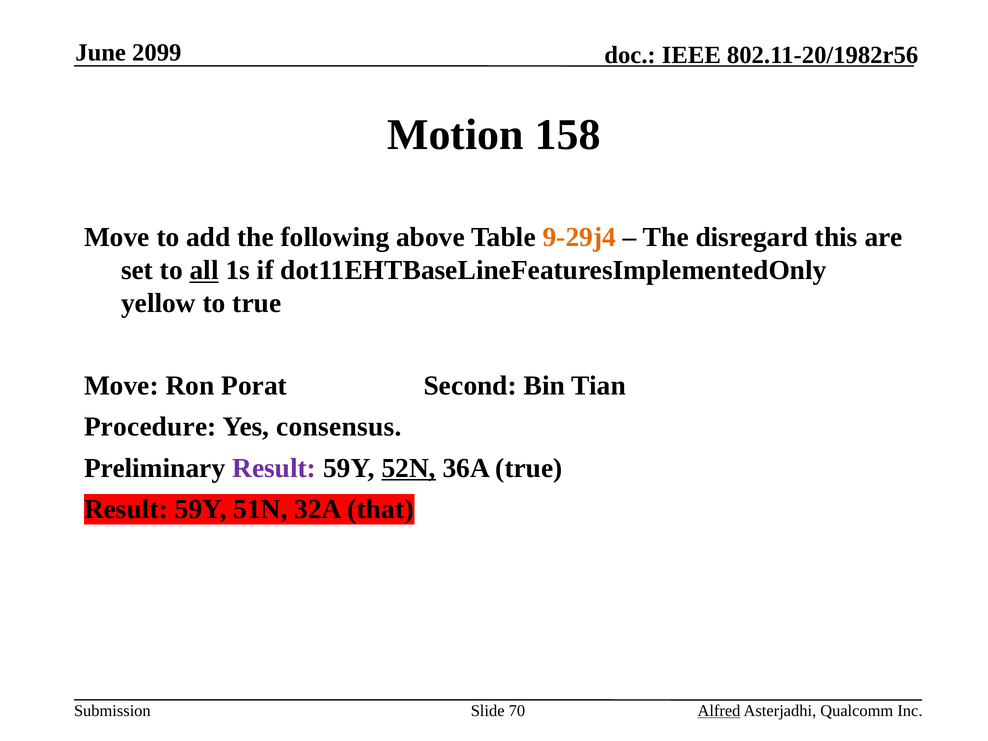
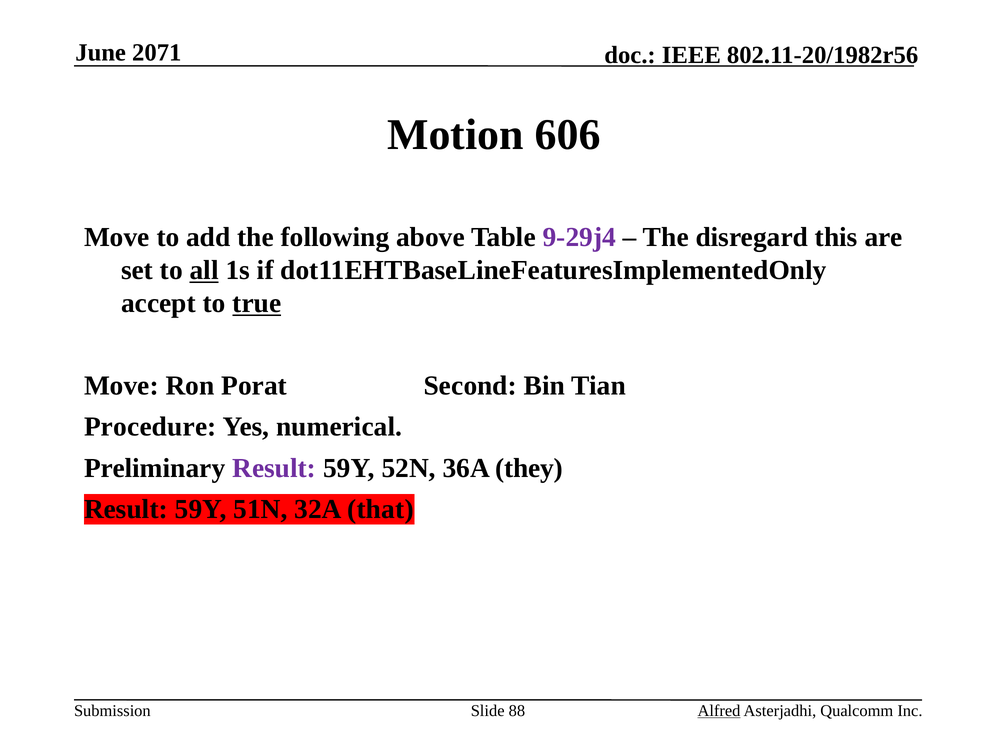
2099: 2099 -> 2071 (157, 52)
158: 158 -> 606 (568, 135)
9-29j4 colour: orange -> purple (579, 237)
yellow: yellow -> accept (158, 303)
true underline: none -> present (257, 303)
consensus: consensus -> numerical (339, 427)
52N underline: present -> none (409, 468)
36A true: true -> they (529, 468)
70: 70 -> 88 (517, 711)
